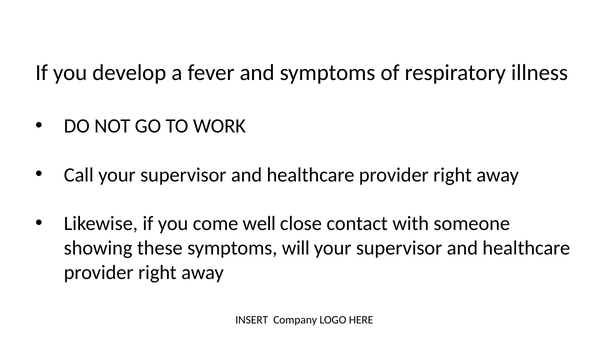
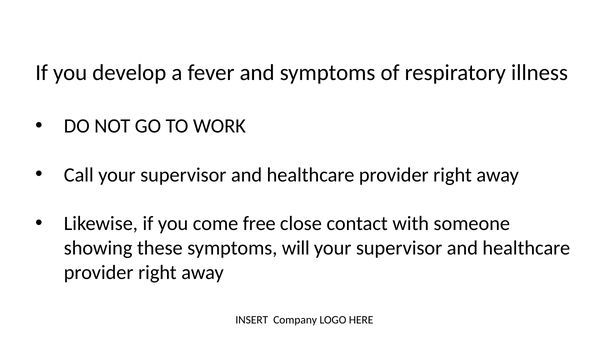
well: well -> free (259, 223)
